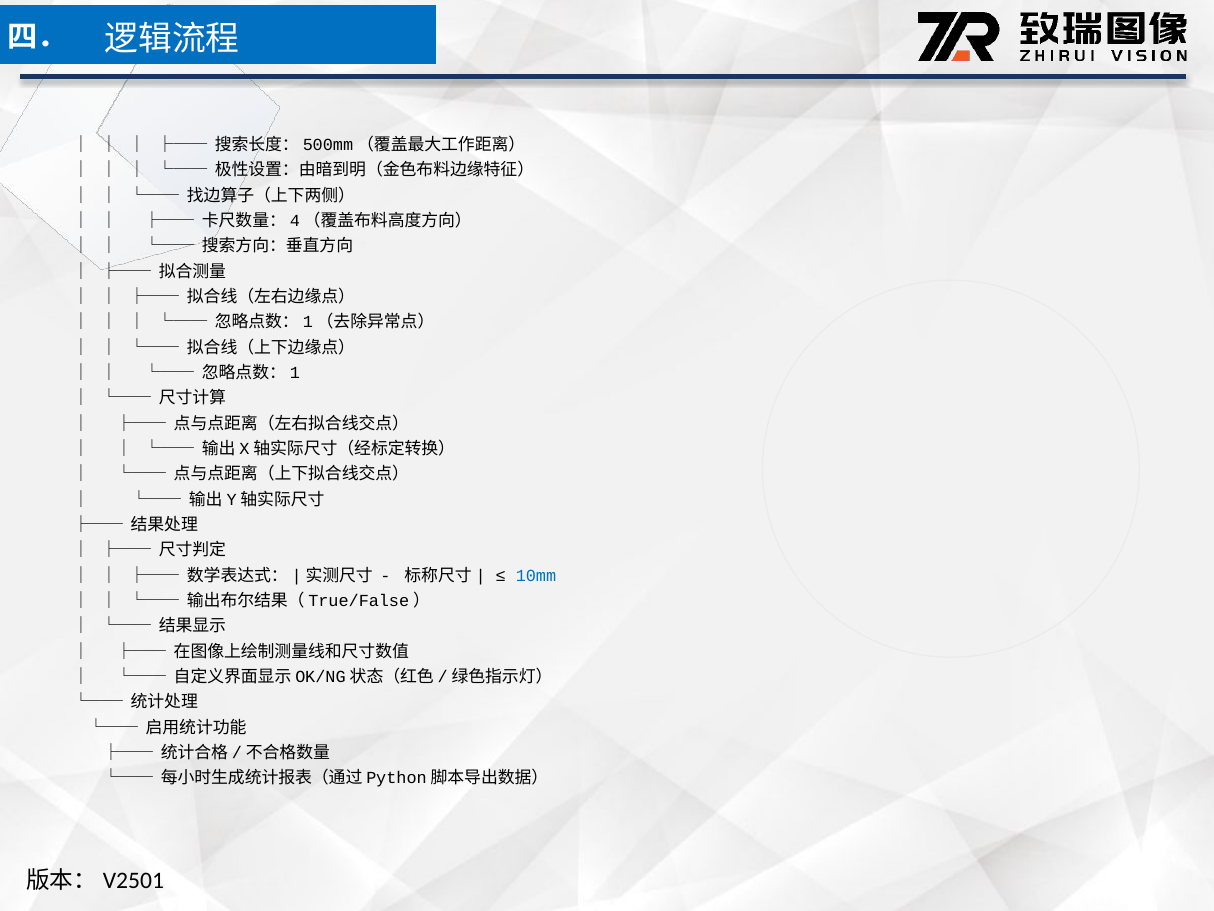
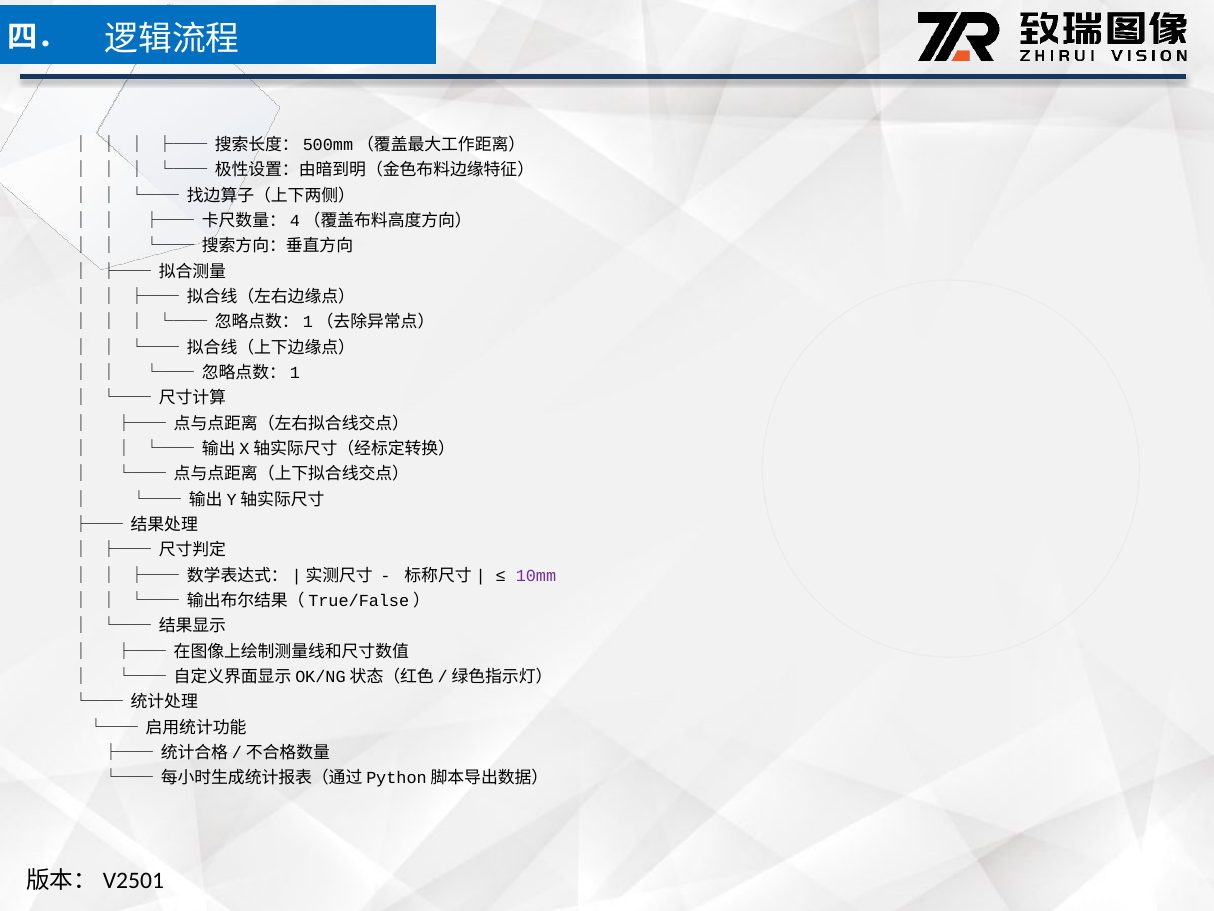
10mm colour: blue -> purple (536, 575)
